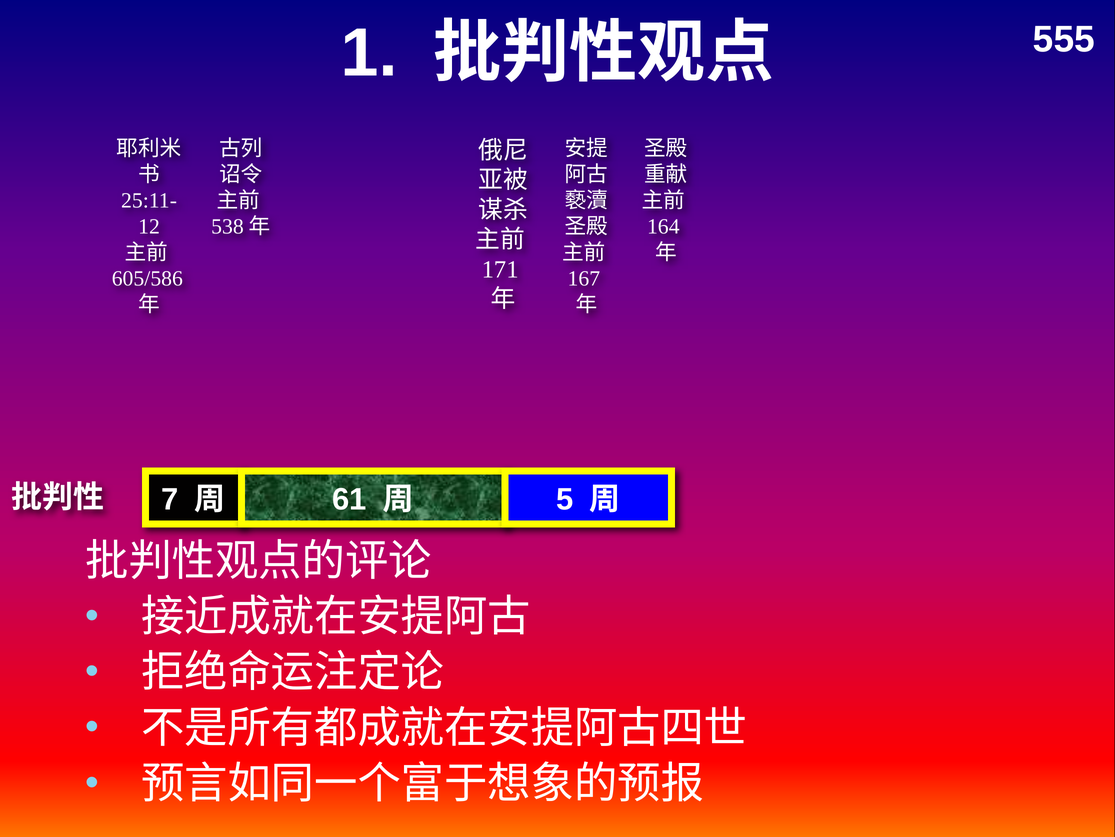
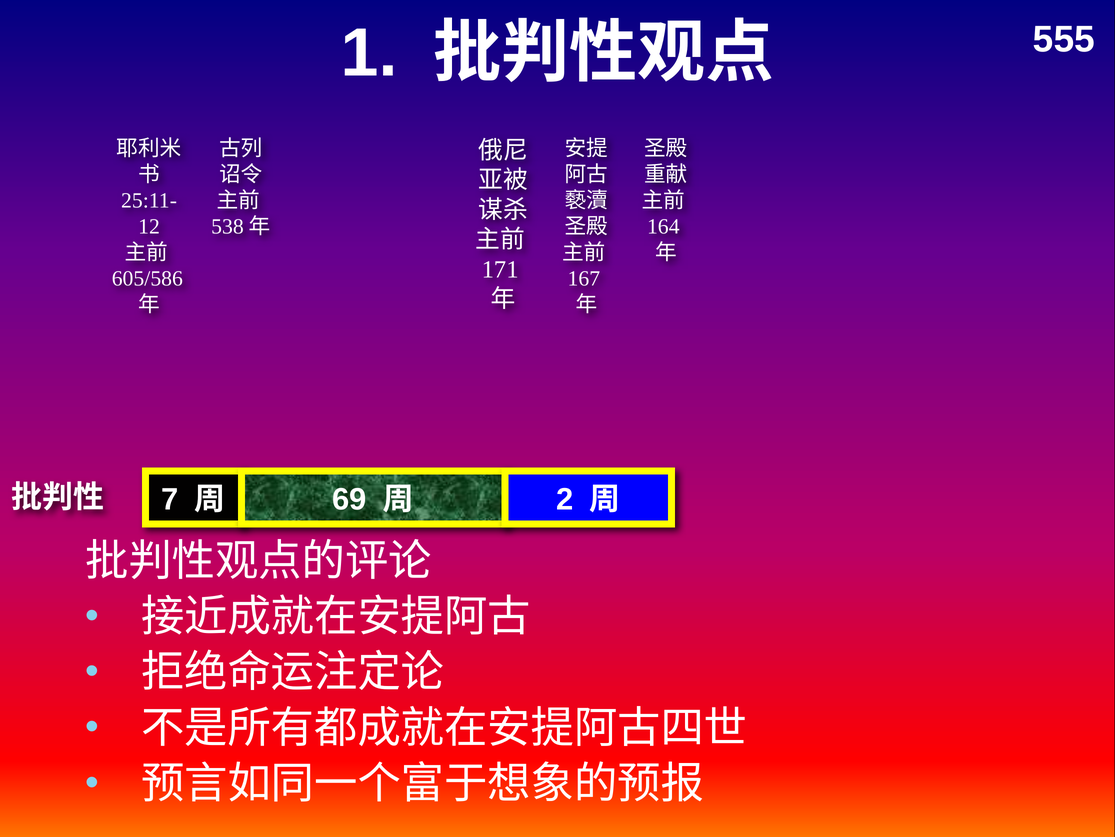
61: 61 -> 69 (349, 499)
5: 5 -> 2 (565, 499)
